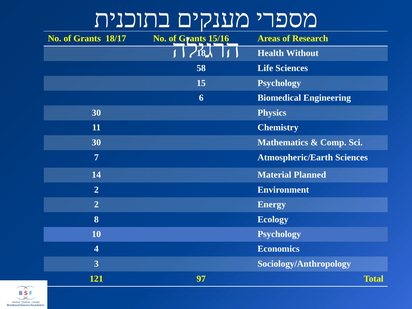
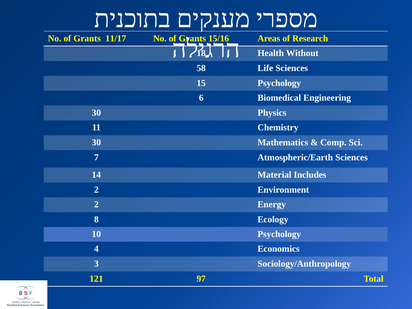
18/17: 18/17 -> 11/17 (116, 38)
Planned: Planned -> Includes (310, 175)
